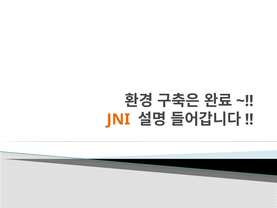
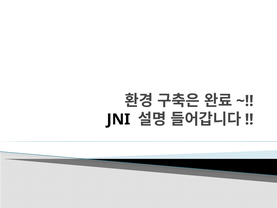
JNI colour: orange -> black (118, 119)
